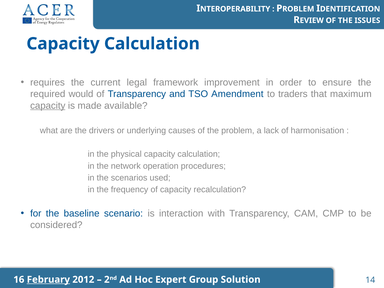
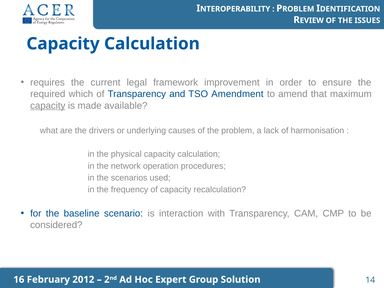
would: would -> which (81, 94)
traders: traders -> amend (293, 94)
February underline: present -> none (48, 280)
